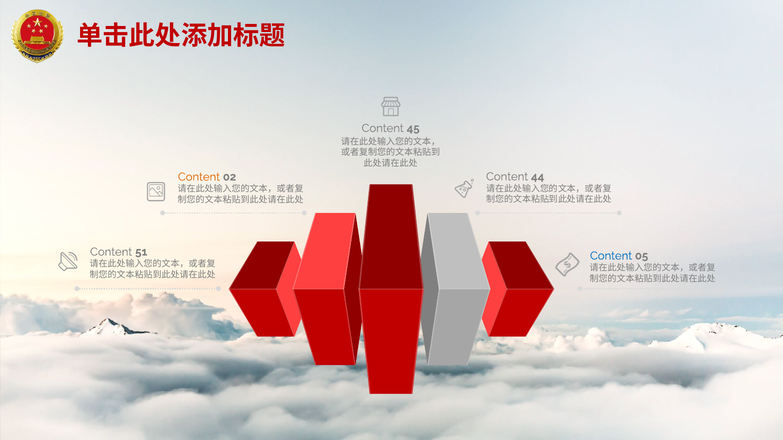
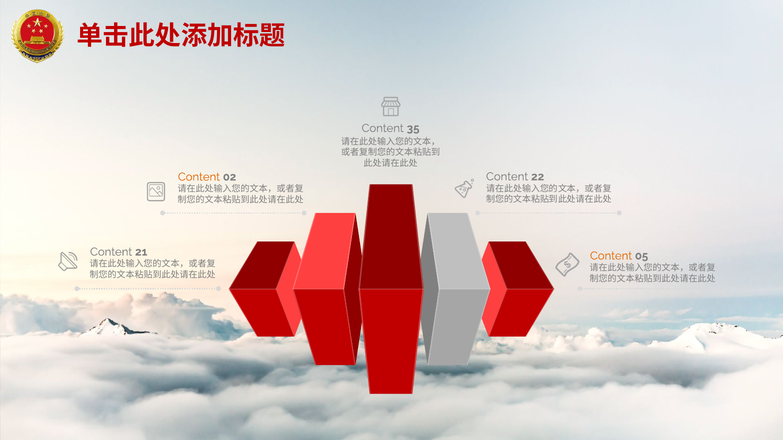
45: 45 -> 35 (413, 128)
44: 44 -> 22 (538, 177)
51: 51 -> 21 (141, 252)
Content colour: blue -> orange (611, 256)
